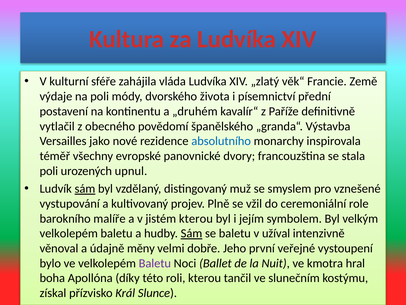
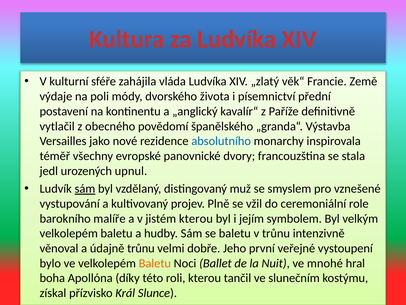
„druhém: „druhém -> „anglický (195, 111)
poli: poli -> jedl (49, 171)
Sám underline: present -> none (192, 233)
v užíval: užíval -> trůnu (276, 233)
údajně měny: měny -> trůnu (141, 248)
Baletu colour: purple -> orange (155, 263)
kmotra: kmotra -> mnohé (325, 263)
